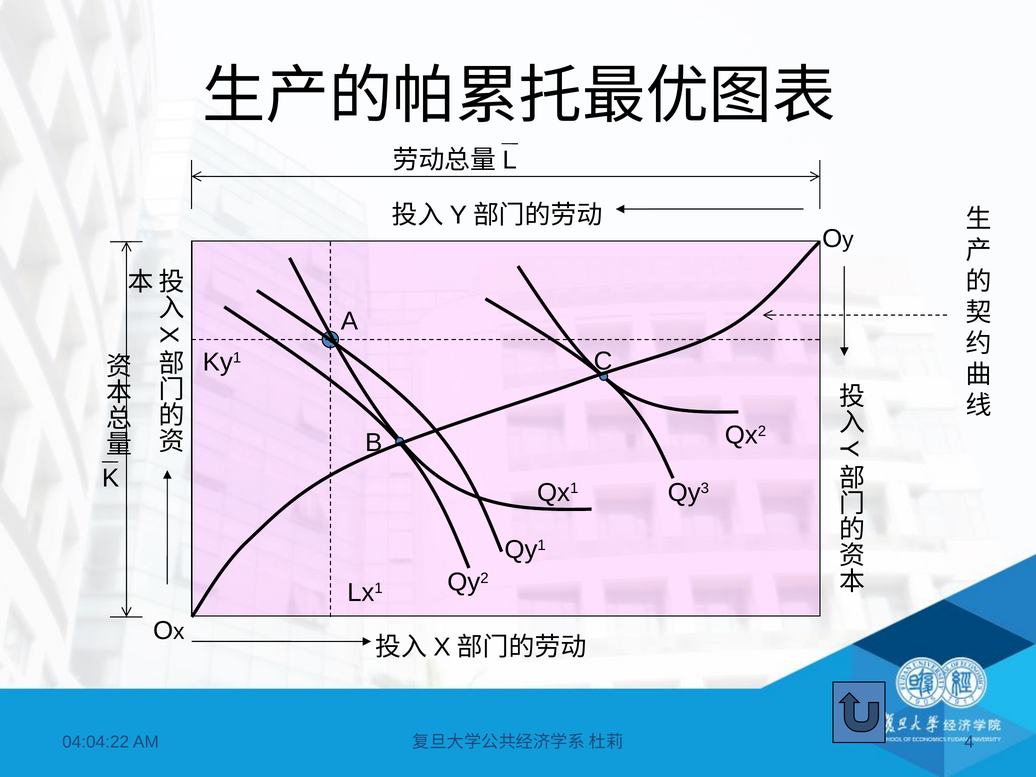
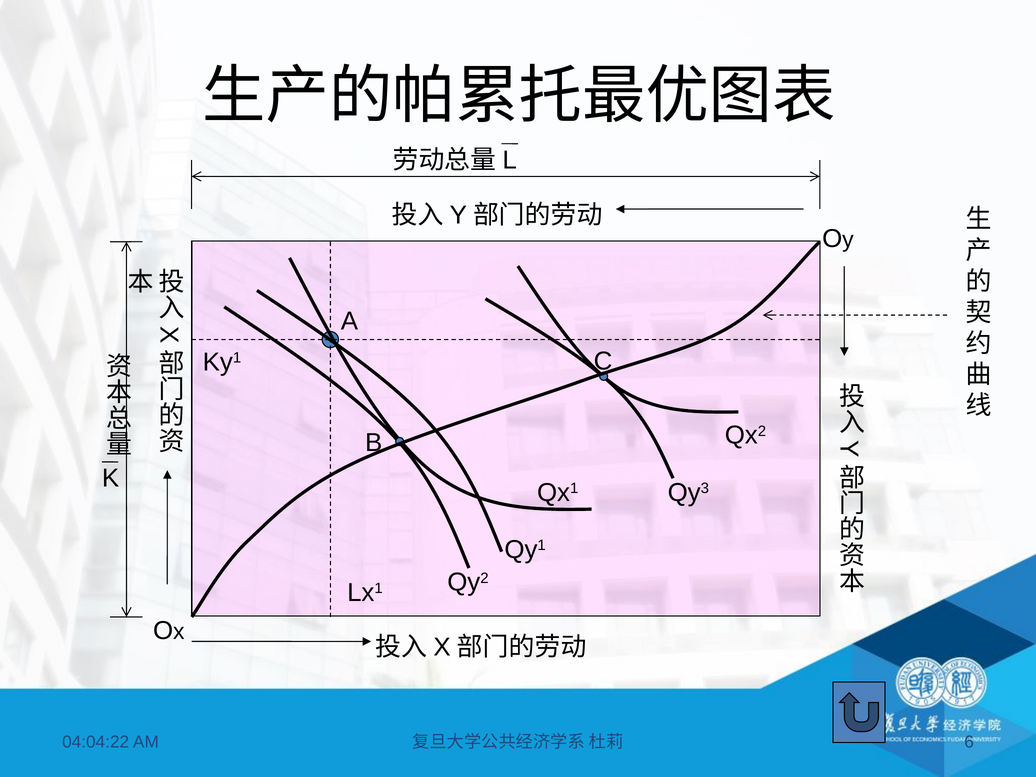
4: 4 -> 6 (969, 742)
